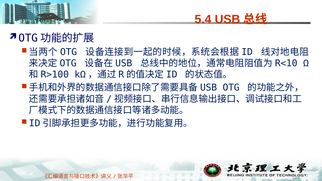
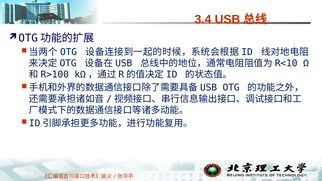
5.4: 5.4 -> 3.4 (203, 19)
